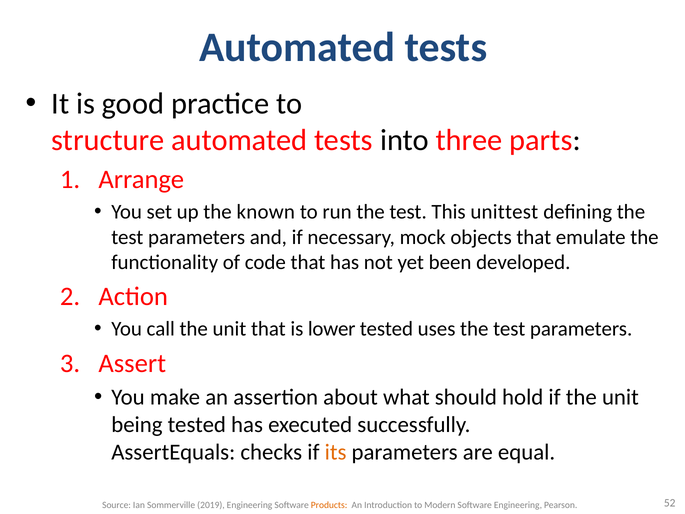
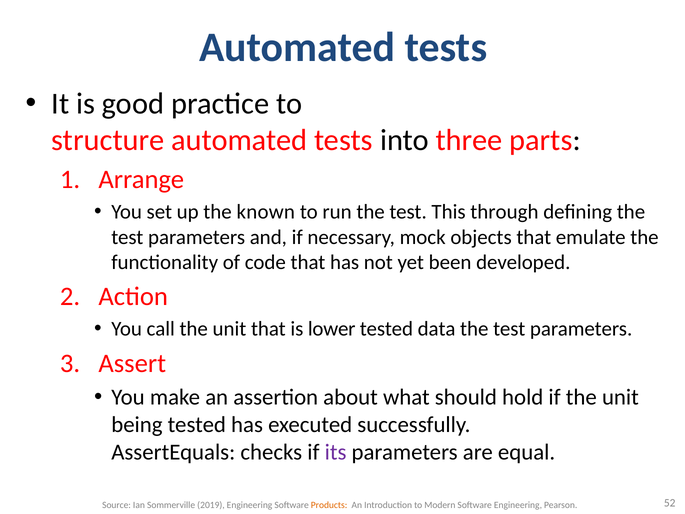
unittest: unittest -> through (504, 212)
uses: uses -> data (437, 329)
its colour: orange -> purple (336, 452)
